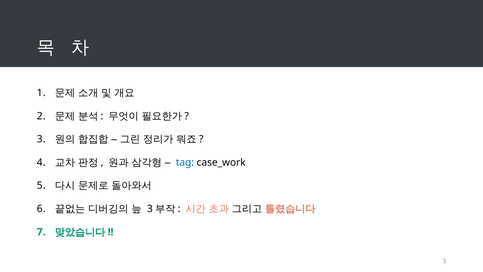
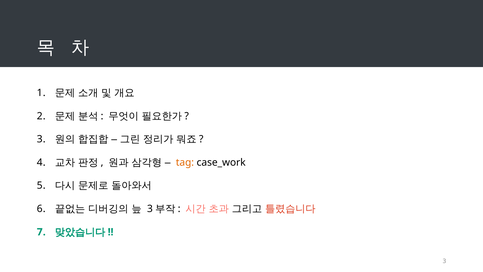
tag colour: blue -> orange (185, 162)
